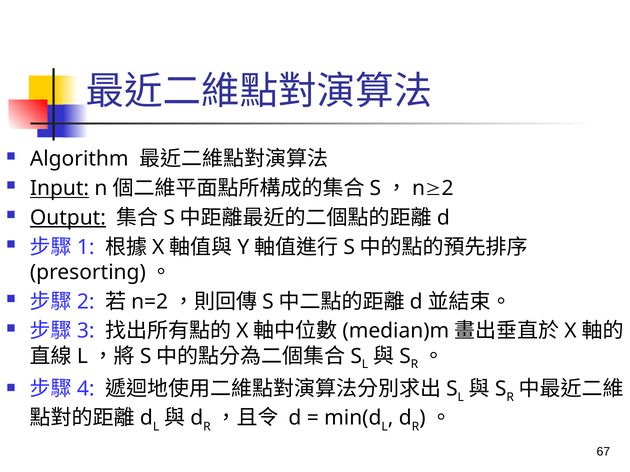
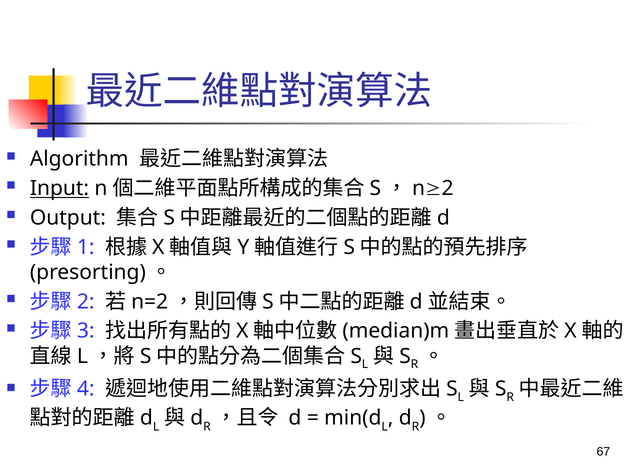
Output underline: present -> none (68, 218)
